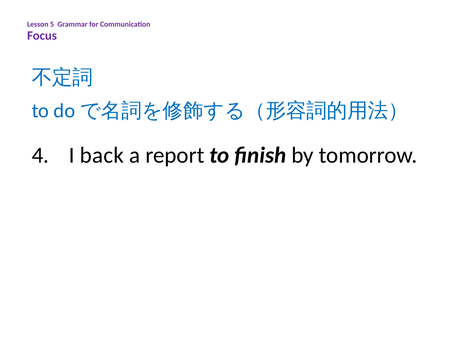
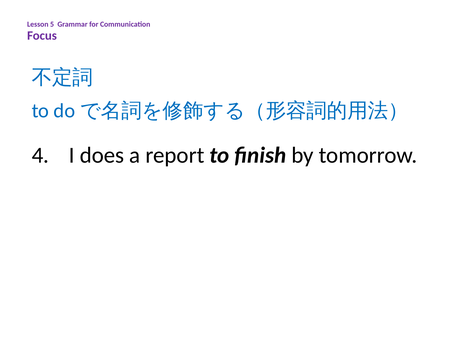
back: back -> does (102, 155)
